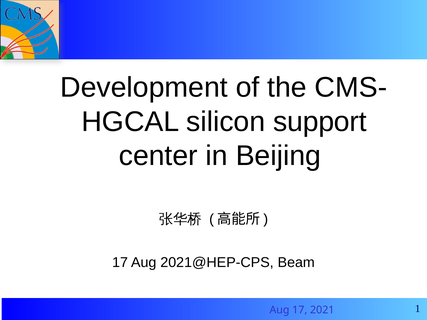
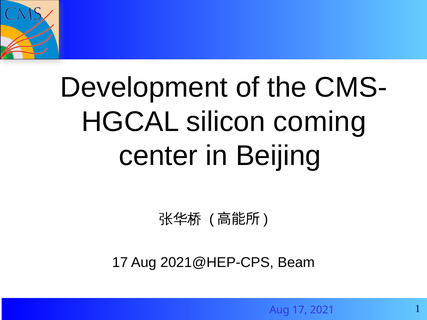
support: support -> coming (320, 122)
